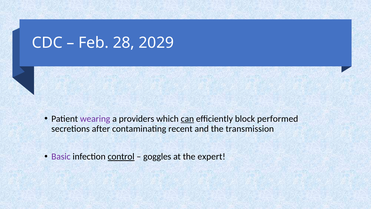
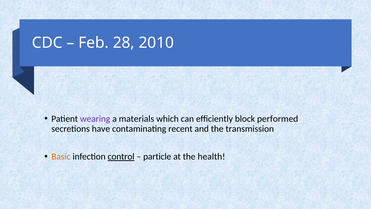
2029: 2029 -> 2010 (156, 43)
providers: providers -> materials (137, 119)
can underline: present -> none (187, 119)
after: after -> have (101, 129)
Basic colour: purple -> orange (61, 156)
goggles: goggles -> particle (157, 156)
expert: expert -> health (211, 156)
